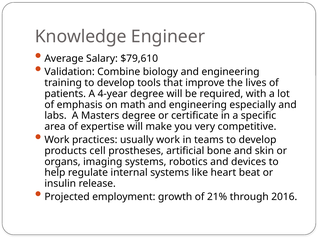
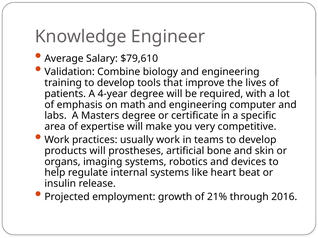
especially: especially -> computer (253, 105)
products cell: cell -> will (98, 151)
